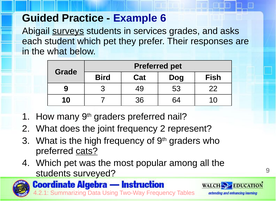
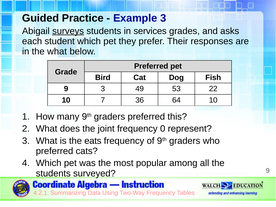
Example 6: 6 -> 3 (163, 18)
nail: nail -> this (177, 117)
frequency 2: 2 -> 0 (163, 129)
high: high -> eats (93, 141)
cats underline: present -> none (87, 151)
